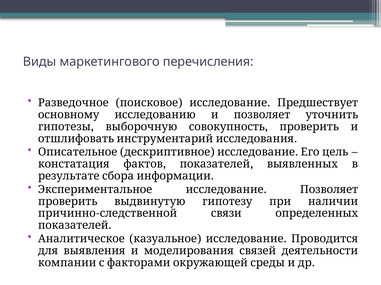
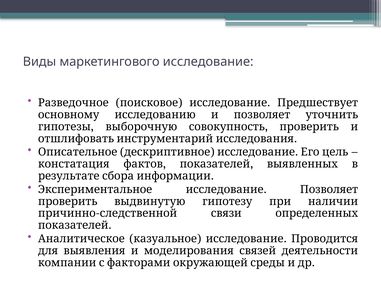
маркетингового перечисления: перечисления -> исследование (208, 62)
